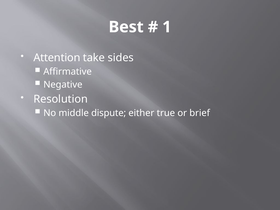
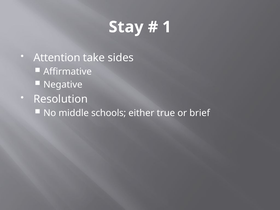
Best: Best -> Stay (126, 27)
dispute: dispute -> schools (109, 113)
